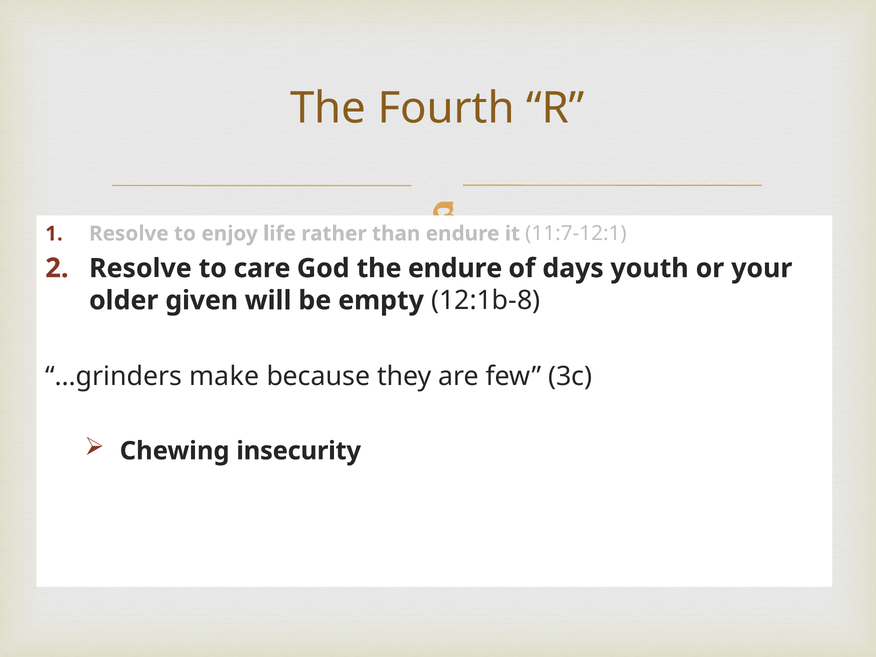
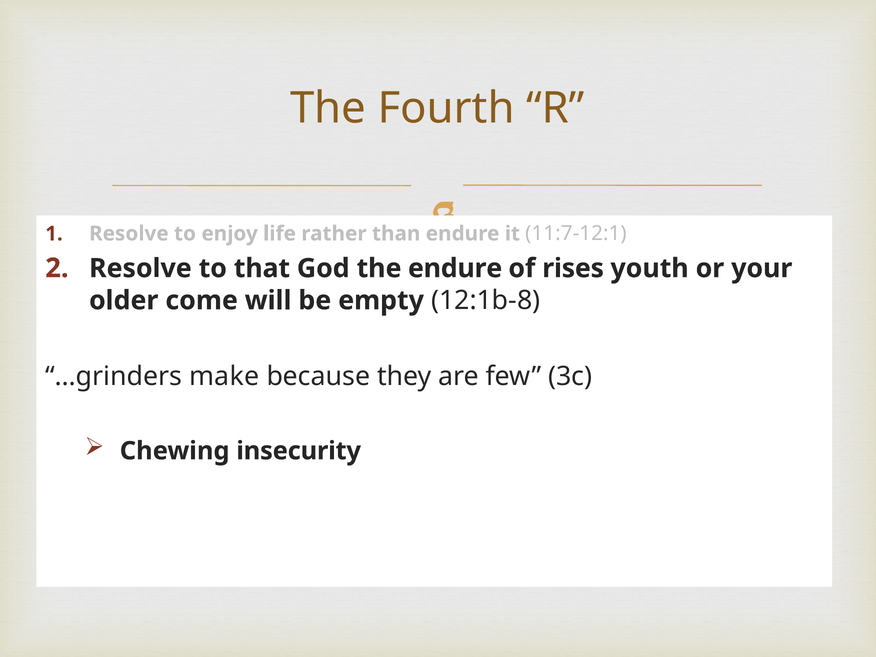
care: care -> that (262, 268)
days: days -> rises (573, 268)
given: given -> come (202, 300)
